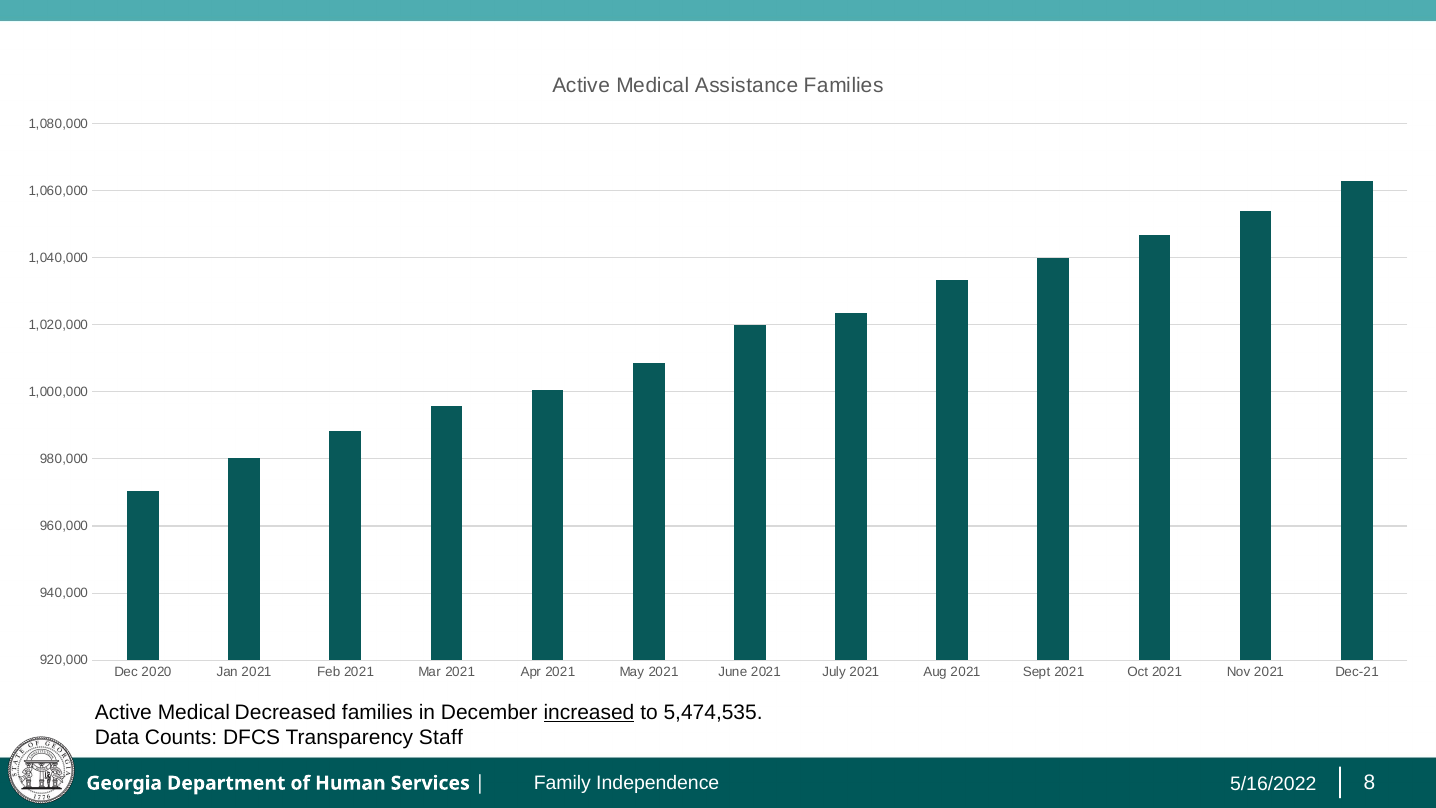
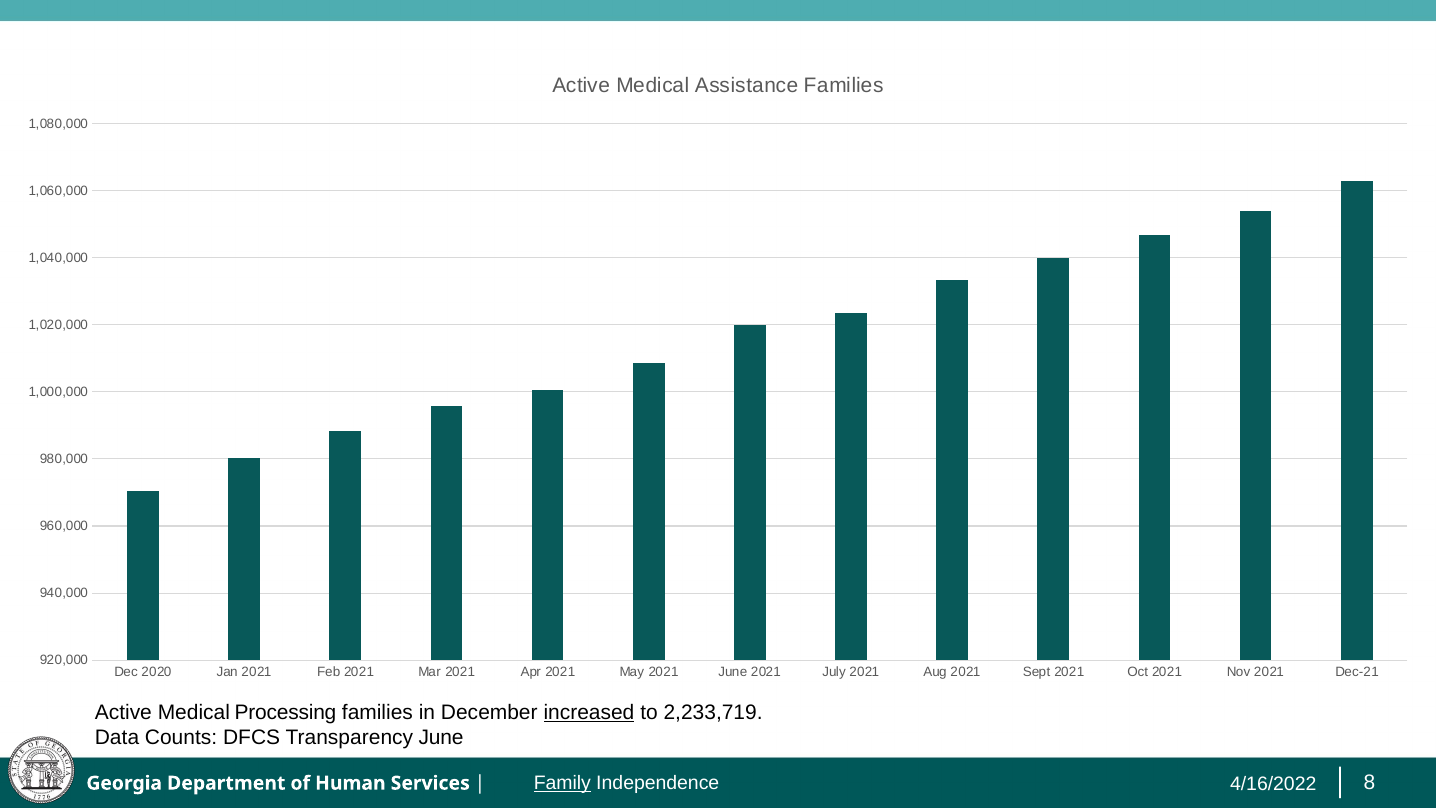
Decreased: Decreased -> Processing (286, 712)
5,474,535: 5,474,535 -> 2,233,719 (713, 712)
Transparency Staff: Staff -> June (441, 737)
Family underline: none -> present (562, 783)
5/16/2022: 5/16/2022 -> 4/16/2022 (1273, 784)
